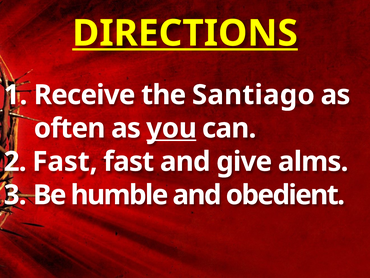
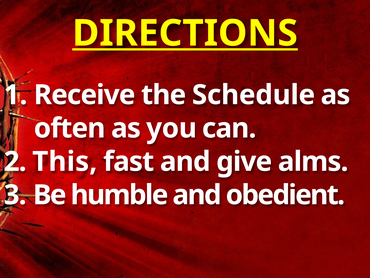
Santiago: Santiago -> Schedule (254, 95)
you underline: present -> none (172, 128)
2 Fast: Fast -> This (65, 161)
